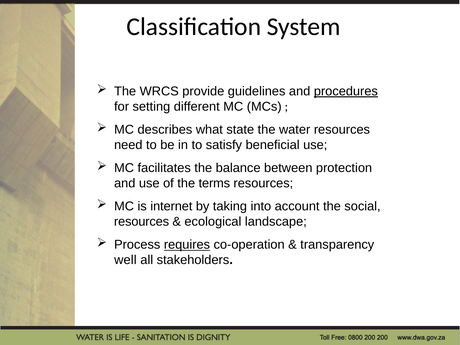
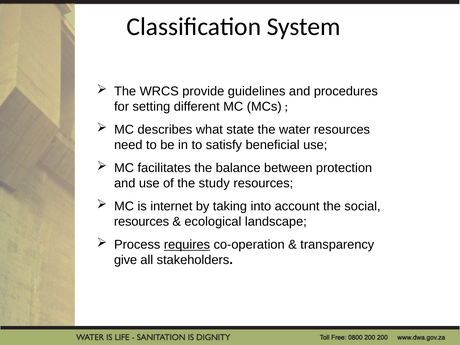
procedures underline: present -> none (346, 91)
terms: terms -> study (214, 183)
well: well -> give (126, 260)
